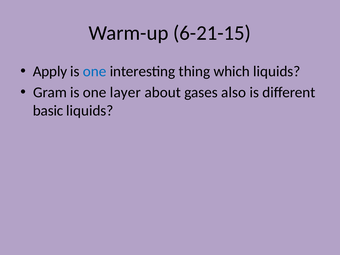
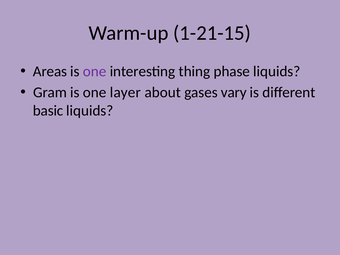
6-21-15: 6-21-15 -> 1-21-15 (212, 33)
Apply: Apply -> Areas (50, 71)
one colour: blue -> purple (95, 71)
which: which -> phase (232, 71)
also: also -> vary (234, 92)
